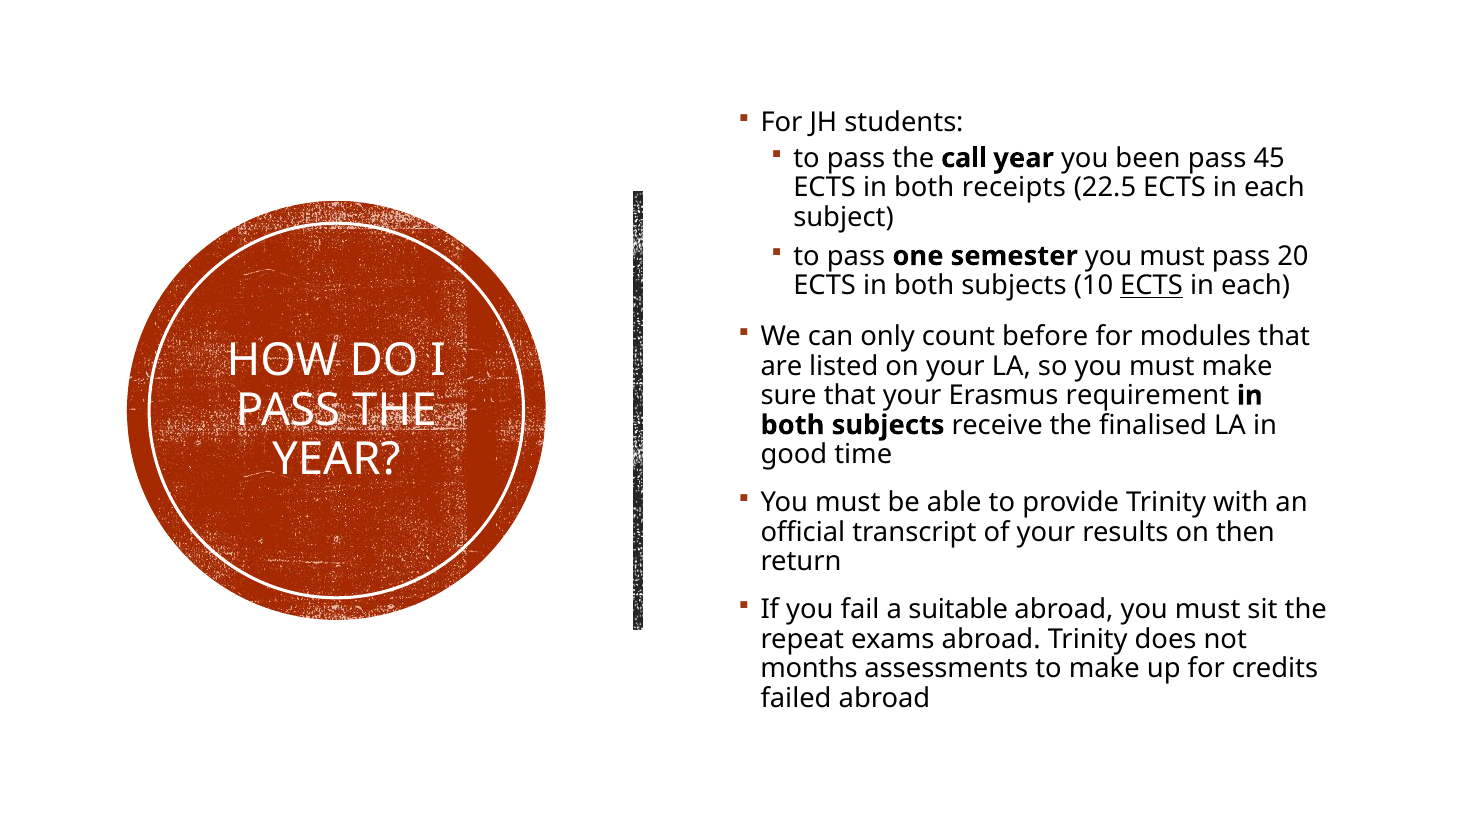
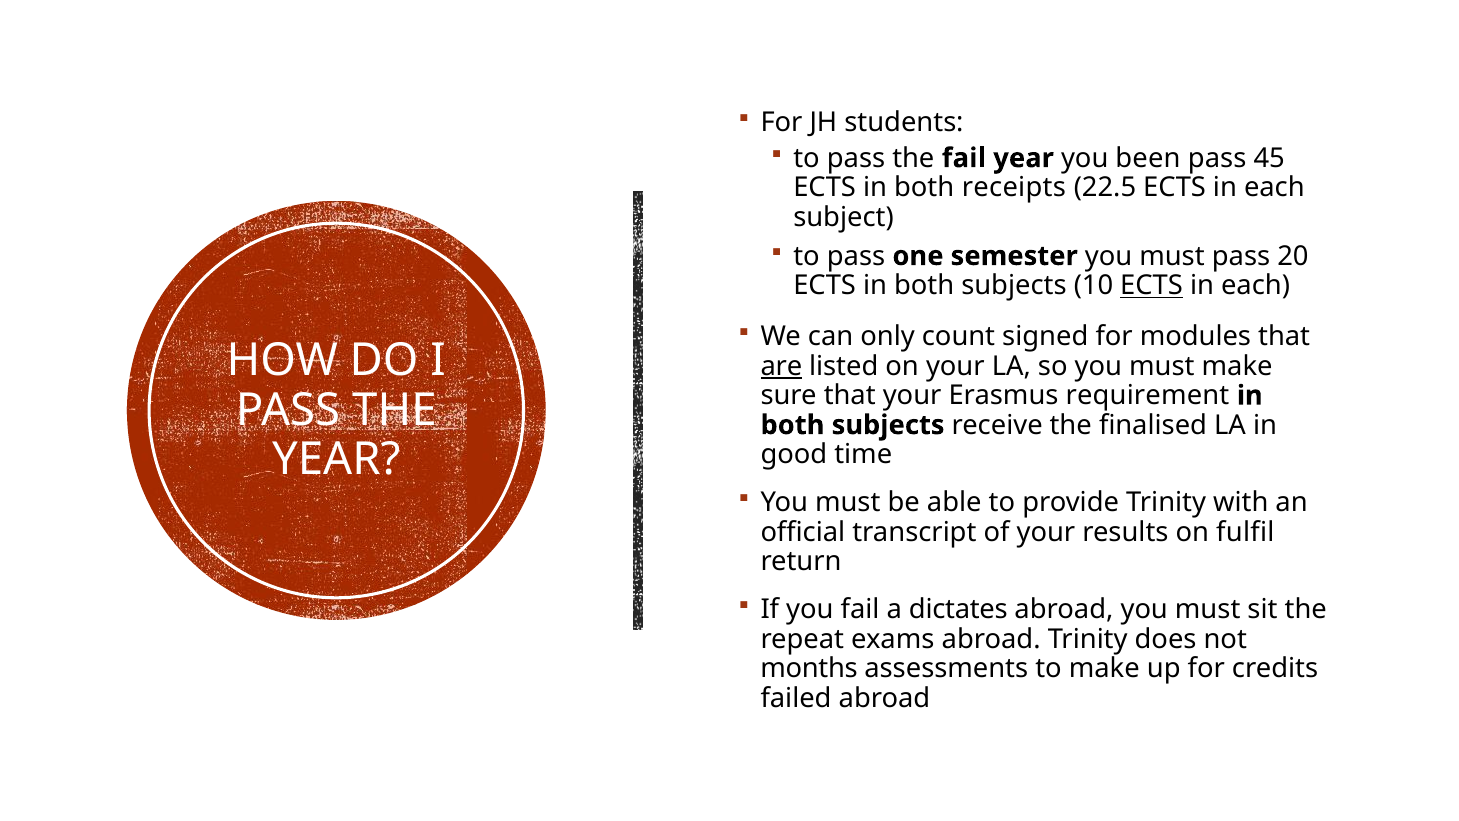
the call: call -> fail (964, 158)
before: before -> signed (1045, 336)
are underline: none -> present (781, 366)
then: then -> fulfil (1245, 532)
suitable: suitable -> dictates (958, 609)
